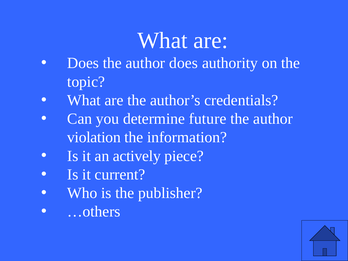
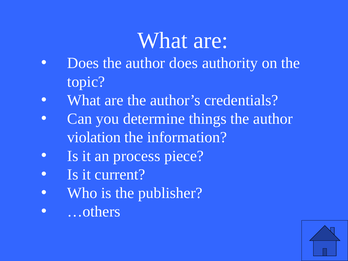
future: future -> things (208, 119)
actively: actively -> process (137, 156)
